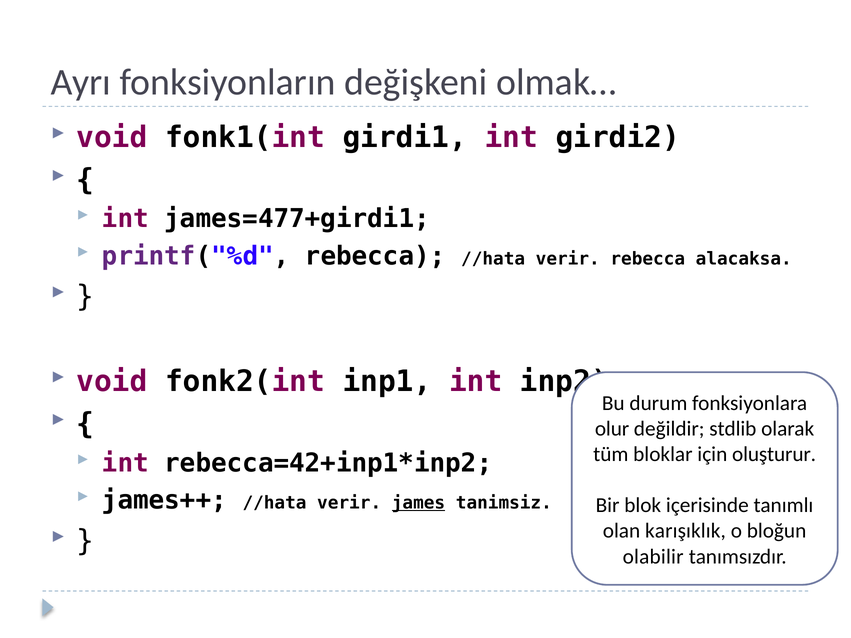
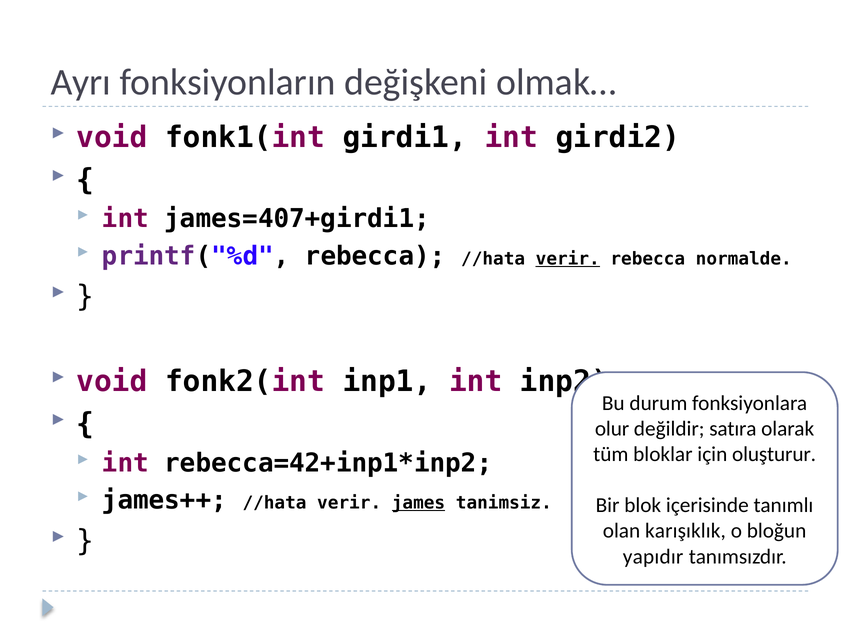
james=477+girdi1: james=477+girdi1 -> james=407+girdi1 (297, 219)
verir underline: none -> present (568, 259)
alacaksa: alacaksa -> normalde (744, 259)
stdlib: stdlib -> satıra (733, 429)
olabilir: olabilir -> yapıdır (653, 557)
